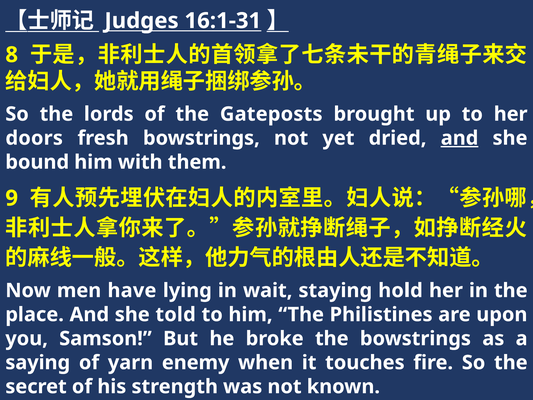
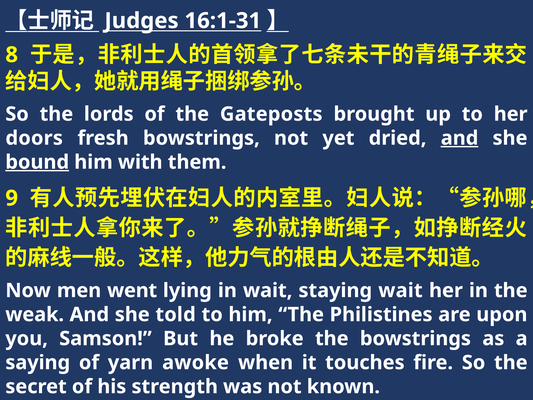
bound underline: none -> present (37, 162)
have: have -> went (132, 290)
staying hold: hold -> wait (400, 290)
place: place -> weak (35, 314)
enemy: enemy -> awoke (196, 362)
